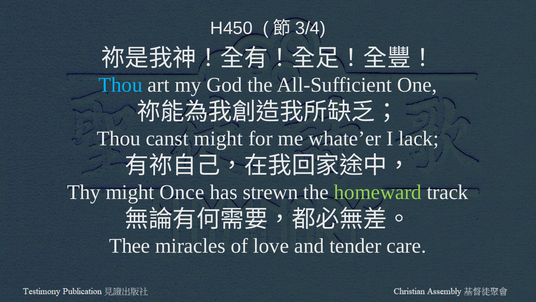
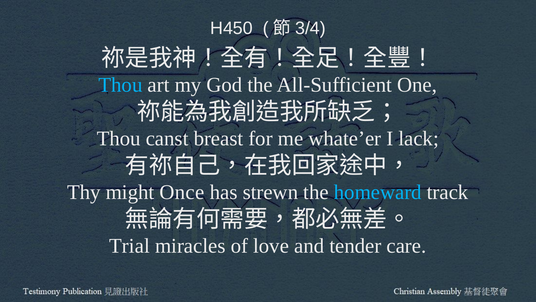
canst might: might -> breast (218, 138)
homeward colour: light green -> light blue (378, 192)
Thee: Thee -> Trial (130, 246)
